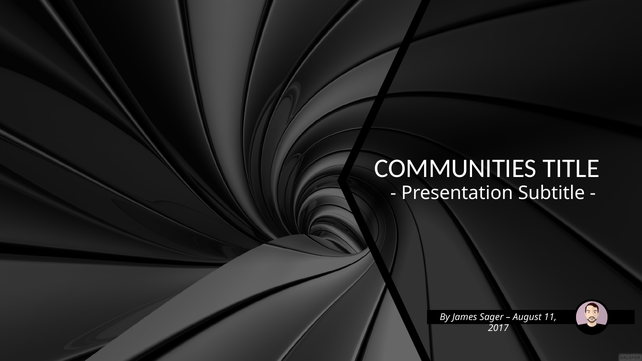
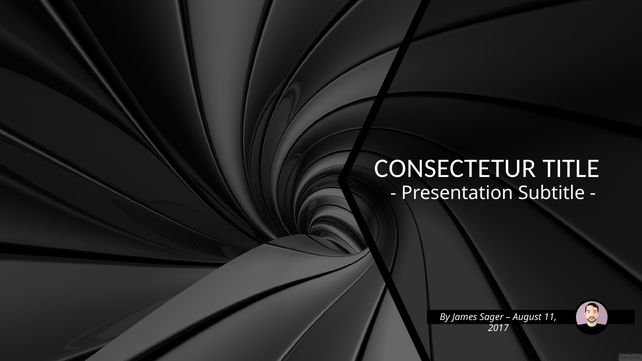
COMMUNITIES: COMMUNITIES -> CONSECTETUR (455, 169)
